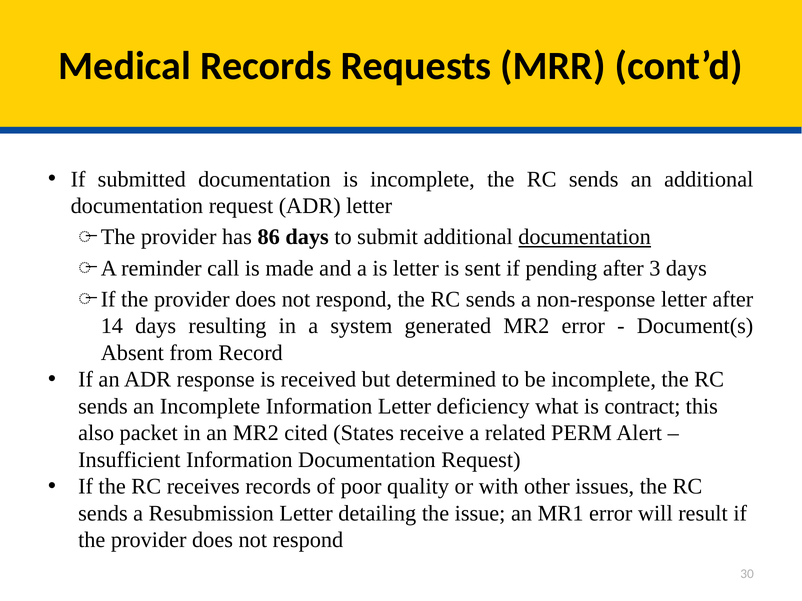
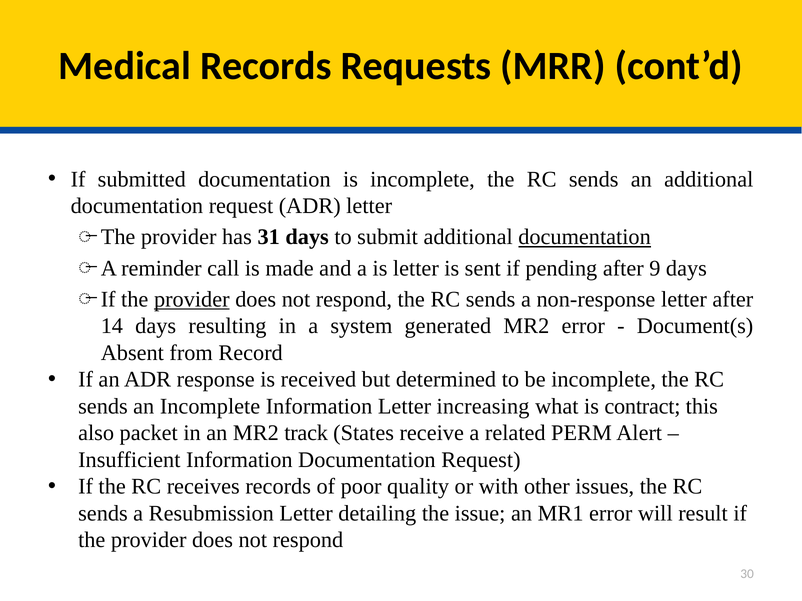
86: 86 -> 31 (269, 237)
3: 3 -> 9 (655, 268)
provider underline: none -> present (192, 300)
deficiency: deficiency -> increasing (483, 407)
cited: cited -> track (306, 433)
